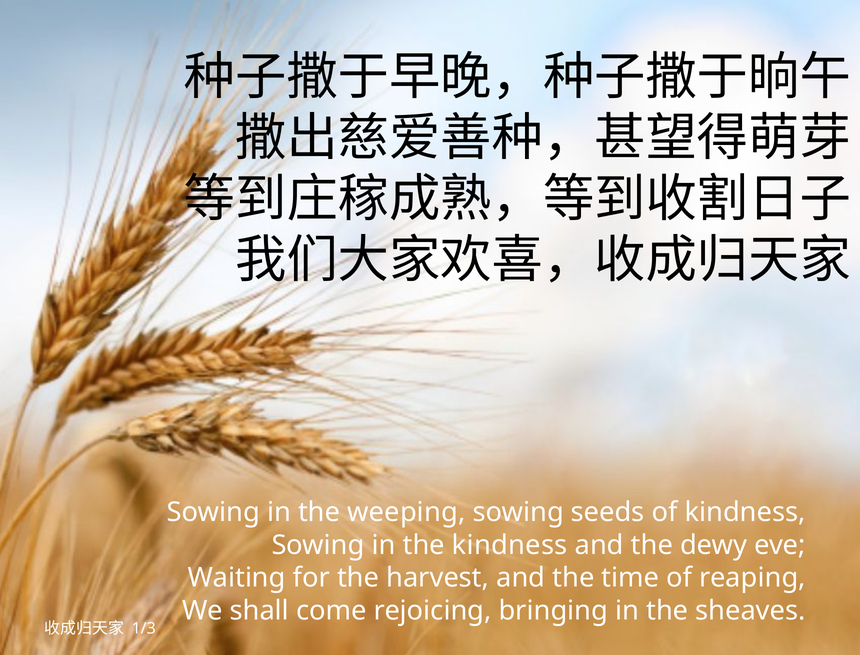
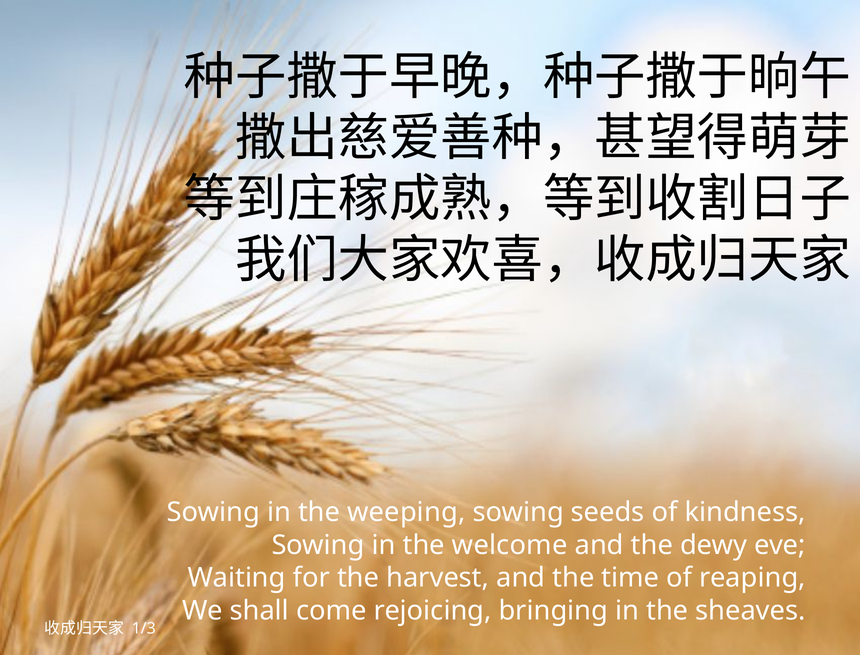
the kindness: kindness -> welcome (510, 545)
